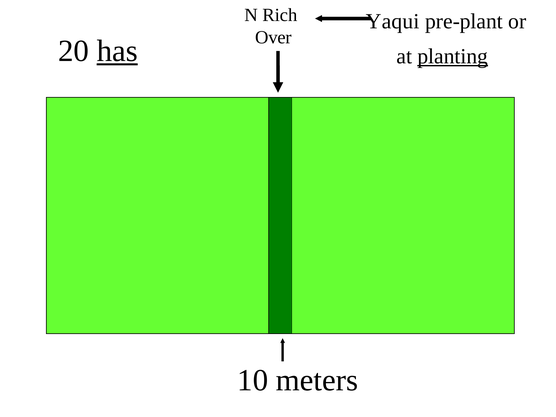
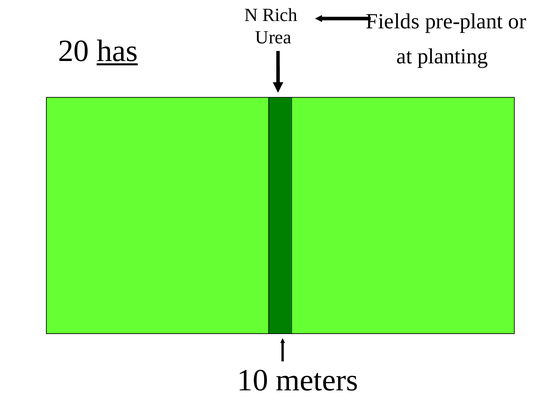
Yaqui: Yaqui -> Fields (393, 21)
Over: Over -> Urea (273, 37)
planting underline: present -> none (453, 56)
